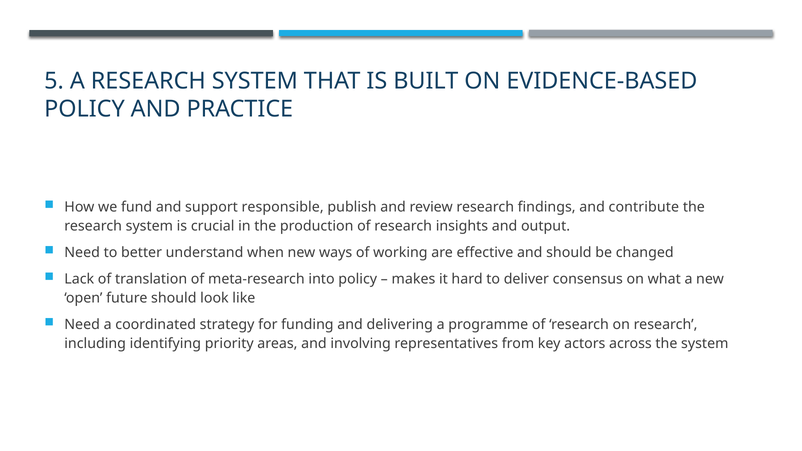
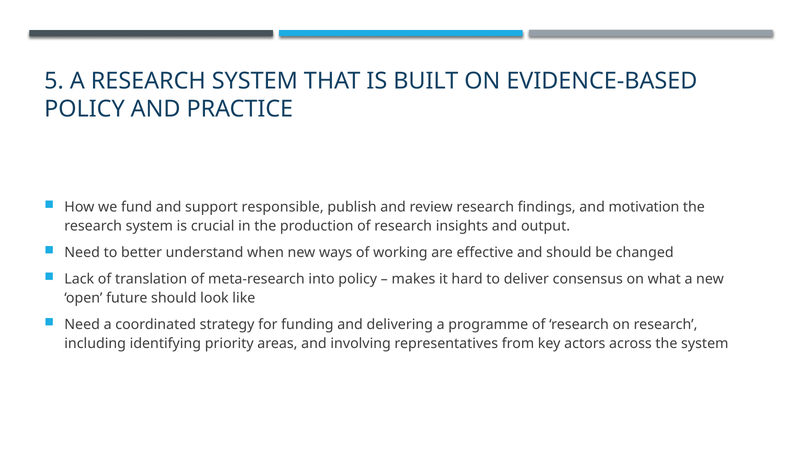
contribute: contribute -> motivation (644, 207)
